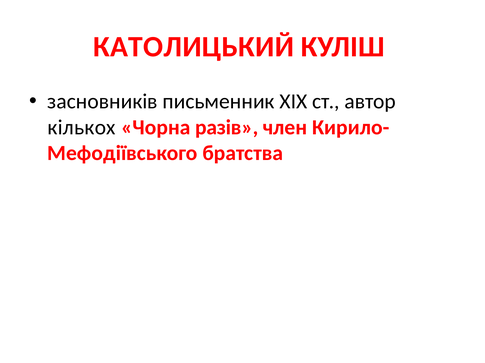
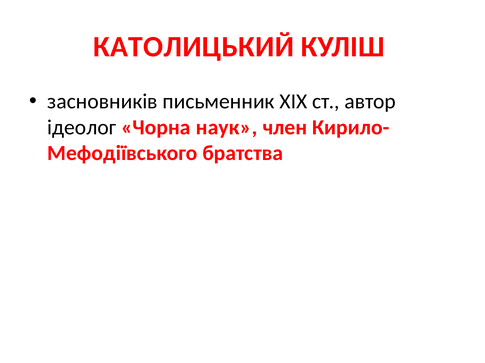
кількох: кількох -> ідеолог (82, 128)
разів: разів -> наук (226, 128)
